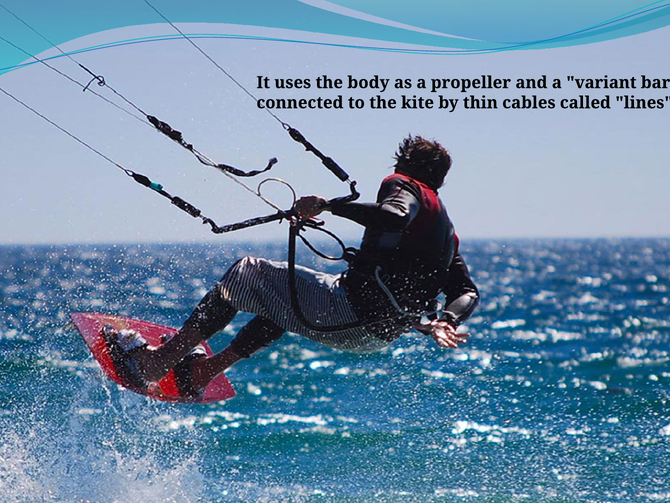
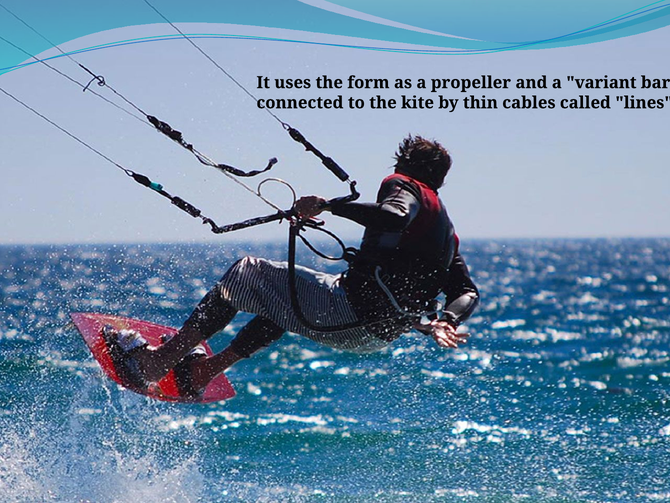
body: body -> form (368, 83)
